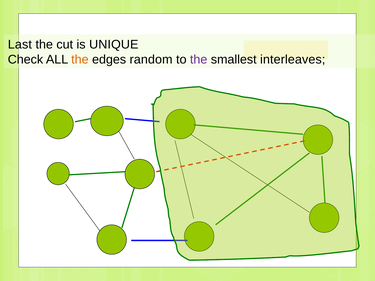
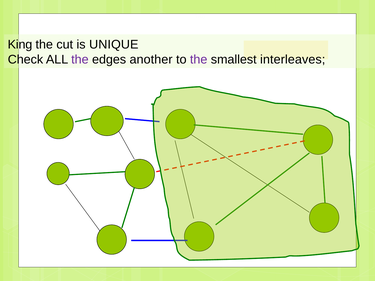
Last: Last -> King (20, 45)
the colour: orange -> purple (80, 60)
random: random -> another (151, 60)
